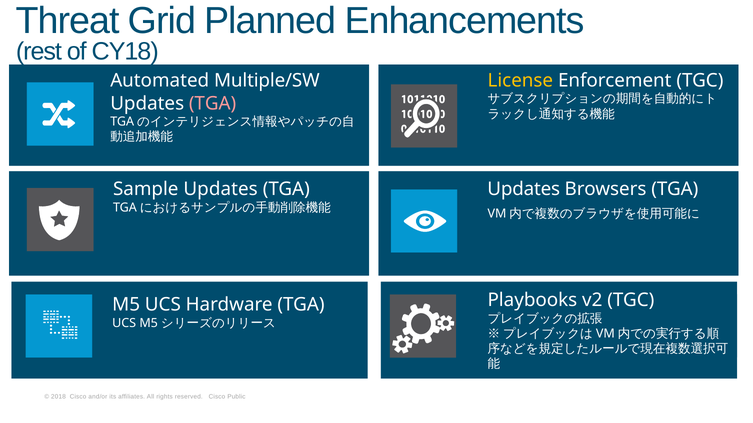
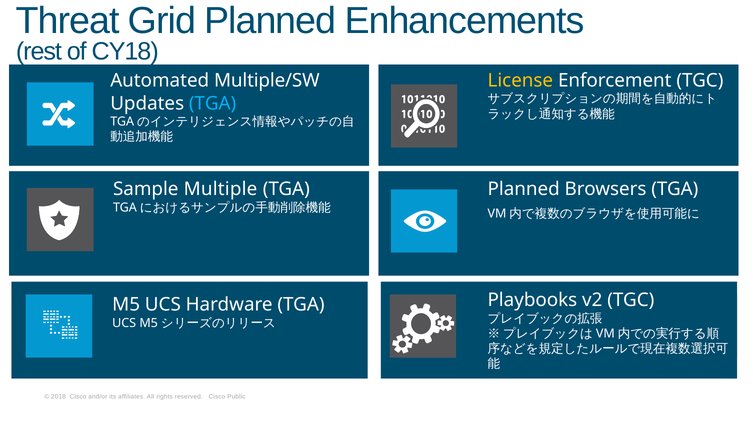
TGA colour: pink -> light blue (213, 103)
Sample Updates: Updates -> Multiple (221, 189)
Updates: Updates -> Planned (524, 189)
